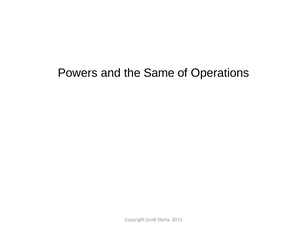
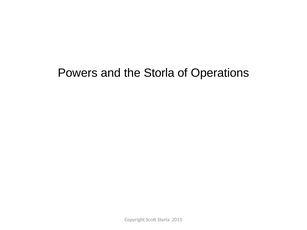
the Same: Same -> Storla (159, 73)
